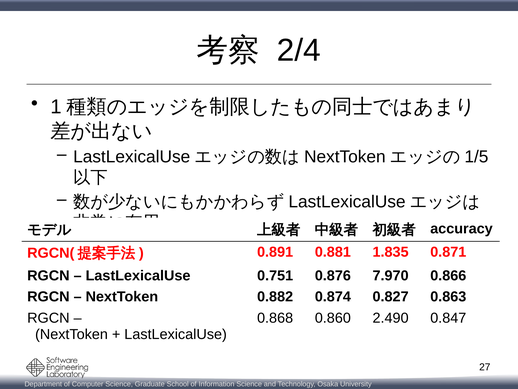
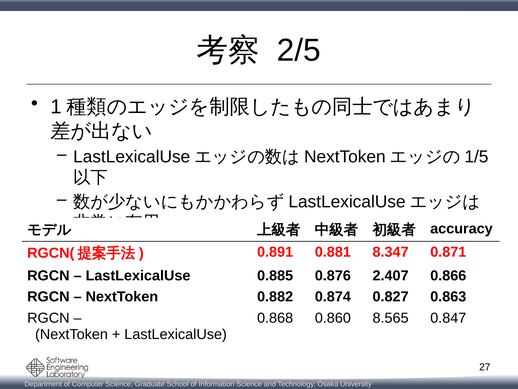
2/4: 2/4 -> 2/5 (299, 50)
1.835: 1.835 -> 8.347 (391, 252)
0.751: 0.751 -> 0.885 (275, 275)
7.970: 7.970 -> 2.407 (391, 275)
2.490: 2.490 -> 8.565 (391, 318)
